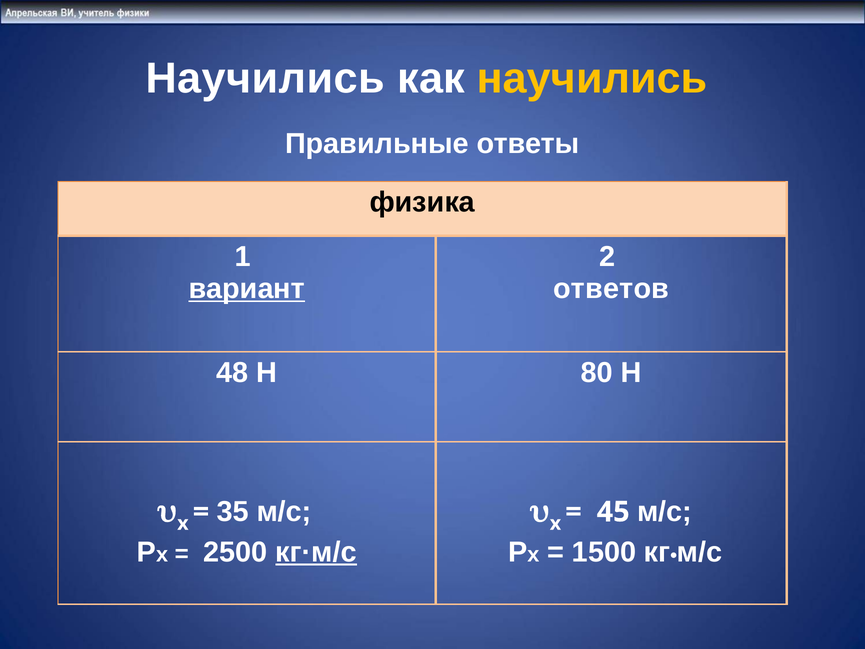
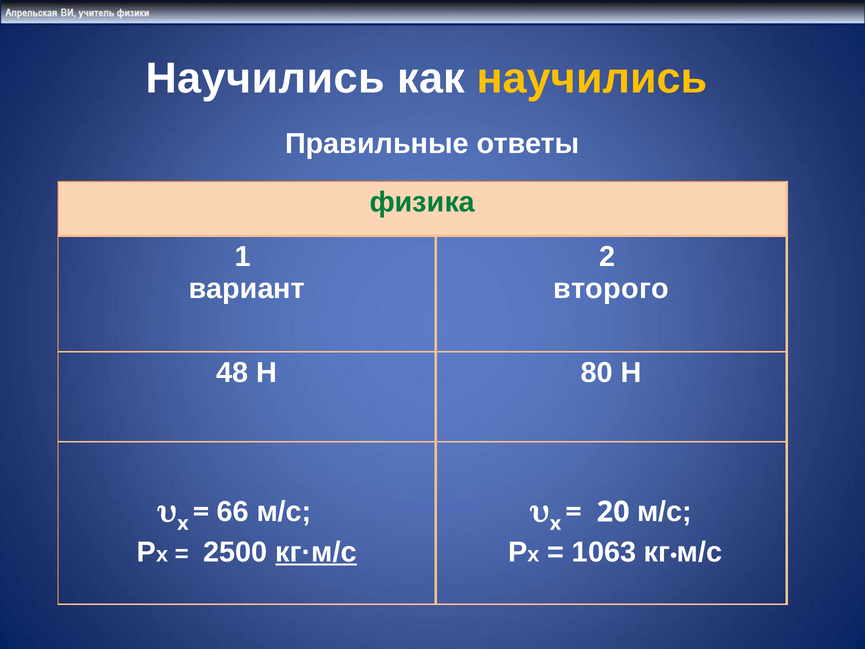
физика colour: black -> green (422, 202)
вариант underline: present -> none (247, 289)
ответов: ответов -> второго (611, 289)
35: 35 -> 66 (233, 512)
45: 45 -> 20 (613, 512)
1500: 1500 -> 1063 (604, 552)
